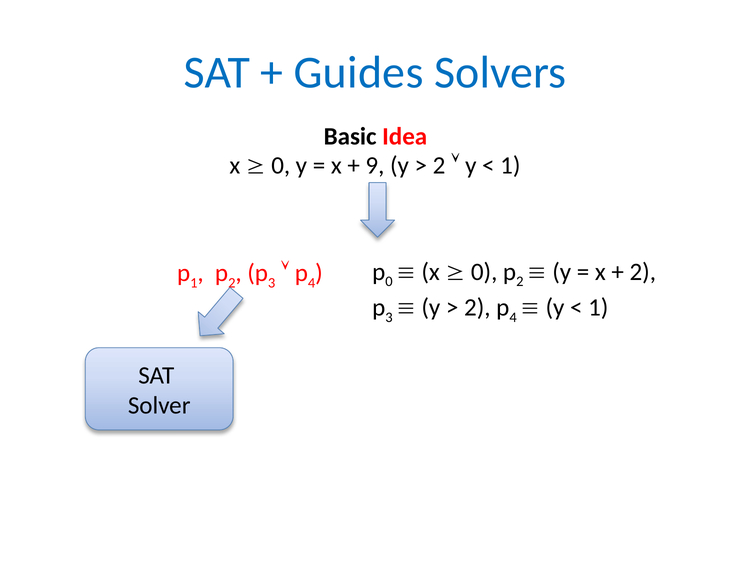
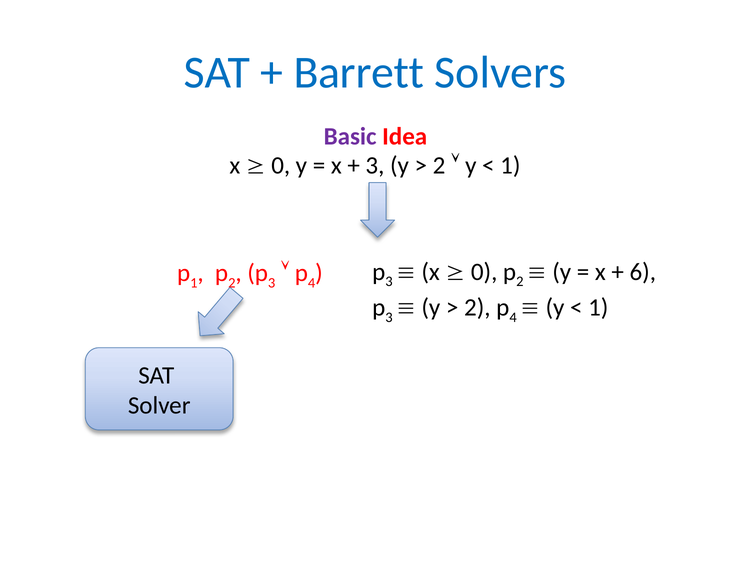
Guides: Guides -> Barrett (359, 73)
Basic colour: black -> purple (350, 137)
9: 9 -> 3 (375, 166)
0: 0 -> 3 (389, 282)
2: 2 -> 6 (643, 272)
